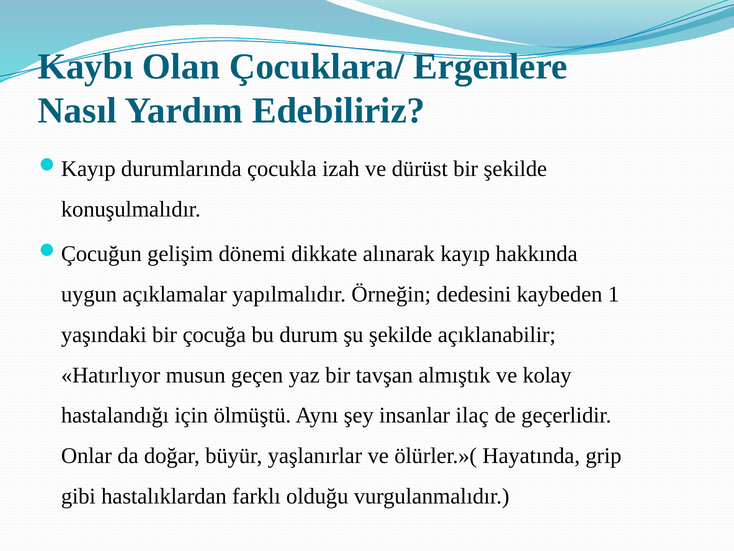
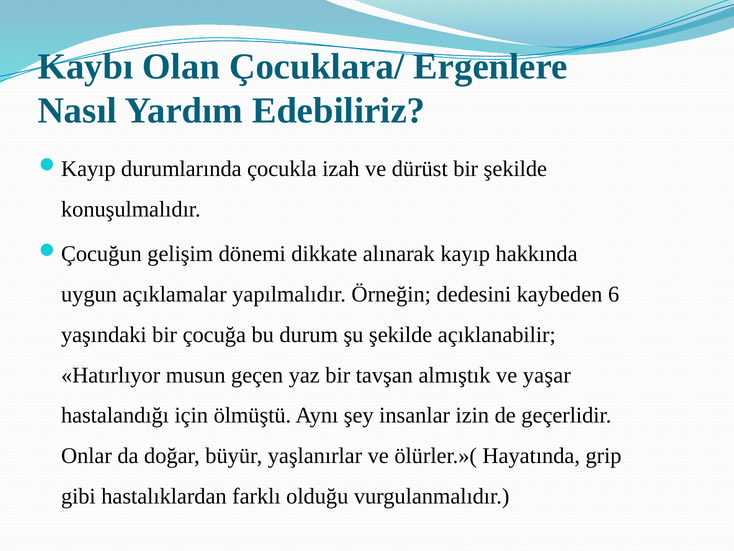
1: 1 -> 6 (614, 294)
kolay: kolay -> yaşar (547, 375)
ilaç: ilaç -> izin (472, 415)
